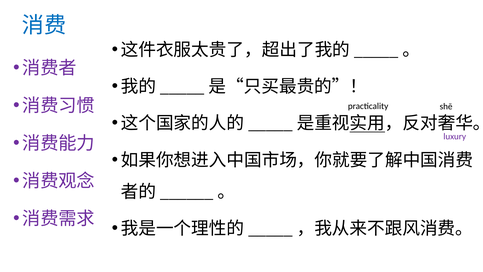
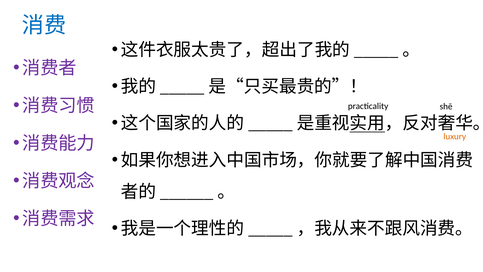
luxury colour: purple -> orange (455, 136)
